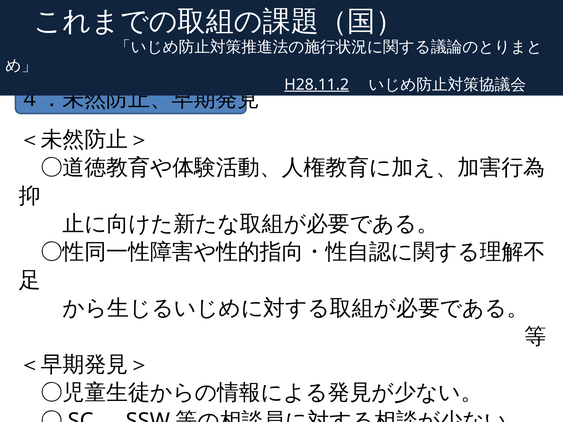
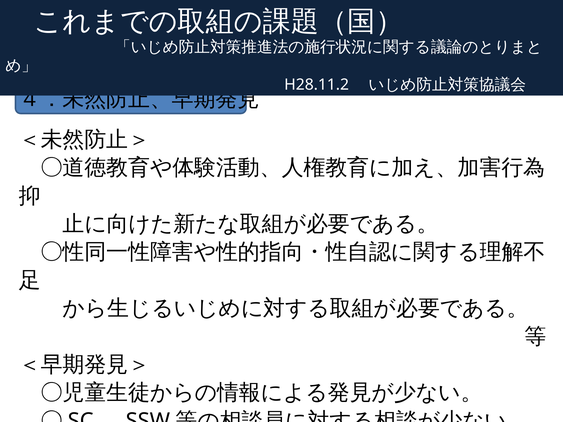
H28.11.2 underline: present -> none (317, 85)
